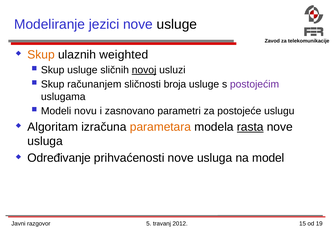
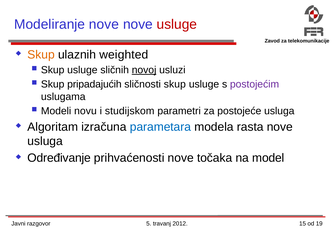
Modeliranje jezici: jezici -> nove (104, 24)
usluge colour: black -> red (177, 24)
računanjem: računanjem -> pripadajućih (94, 84)
sličnosti broja: broja -> skup (175, 84)
zasnovano: zasnovano -> studijskom (130, 111)
postojeće uslugu: uslugu -> usluga (279, 111)
parametara colour: orange -> blue (160, 127)
rasta underline: present -> none (250, 127)
prihvaćenosti nove usluga: usluga -> točaka (215, 158)
